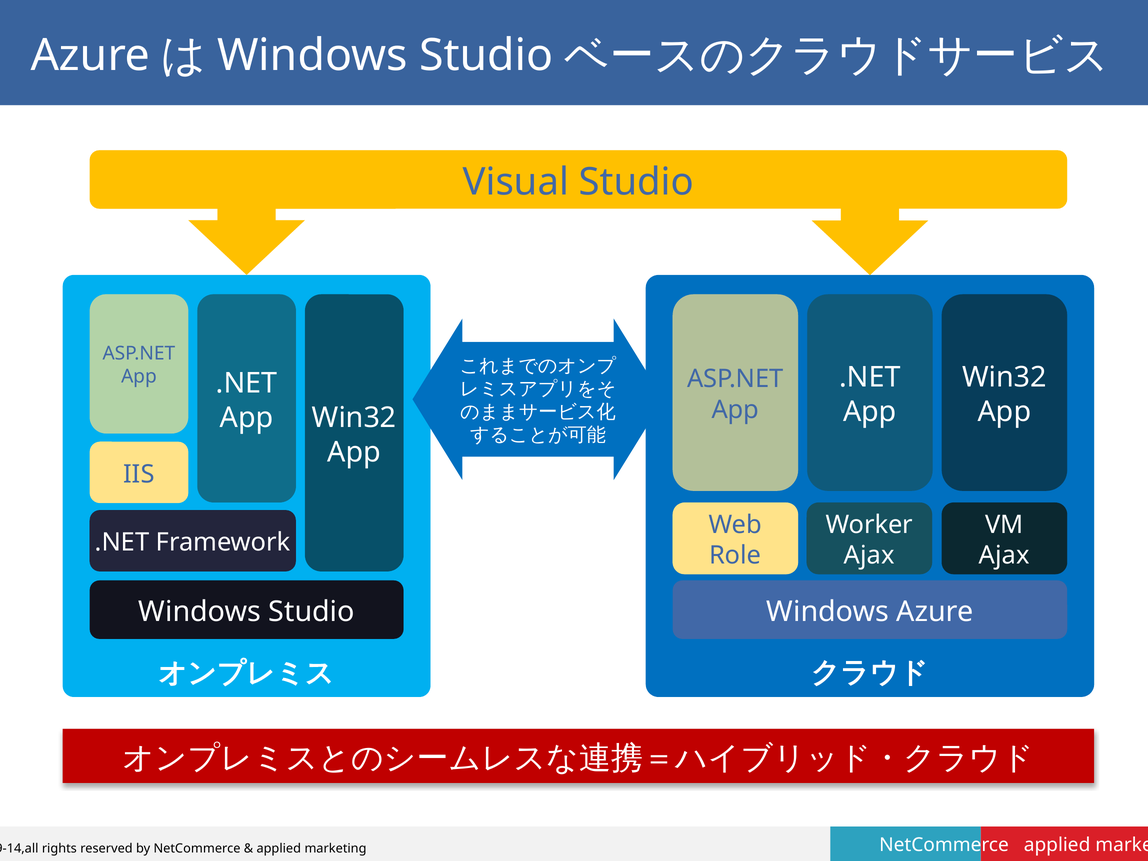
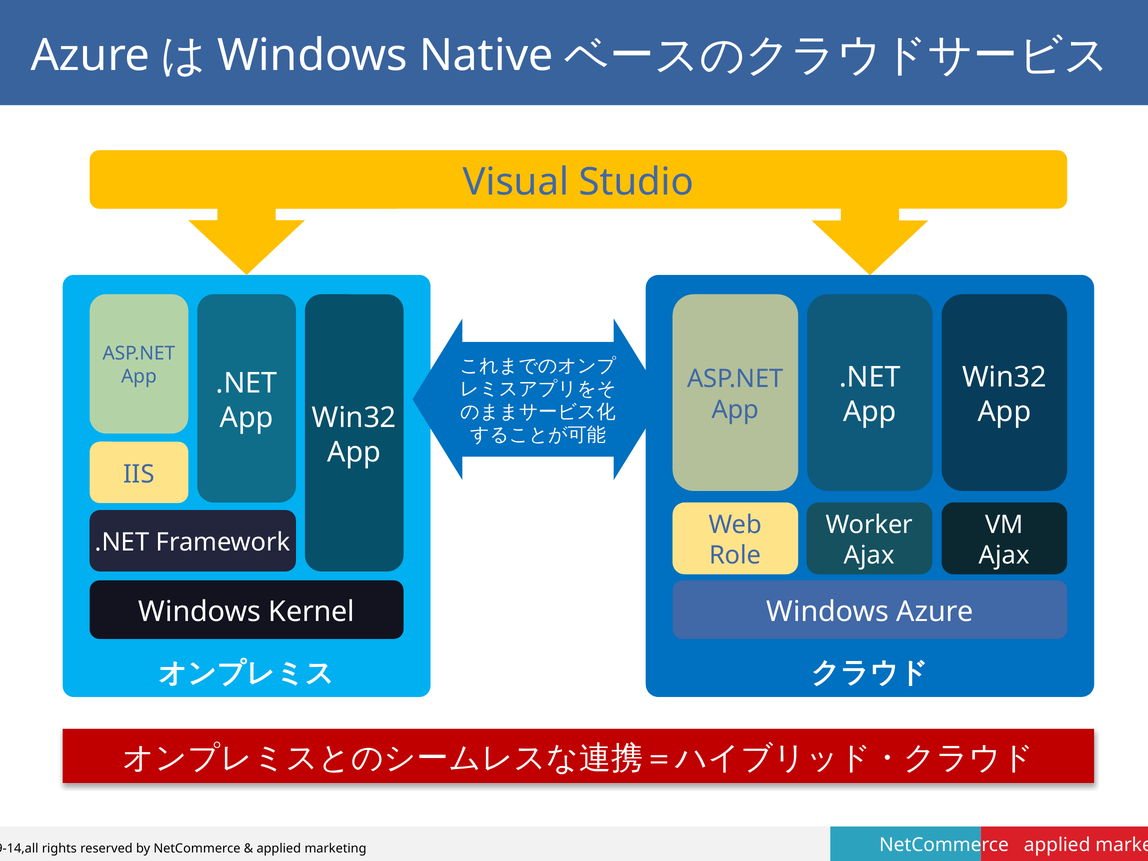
Studio: Studio -> Native (486, 56)
Studio: Studio -> Kernel (312, 612)
